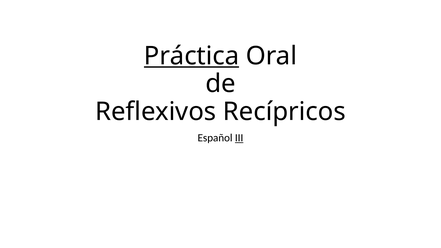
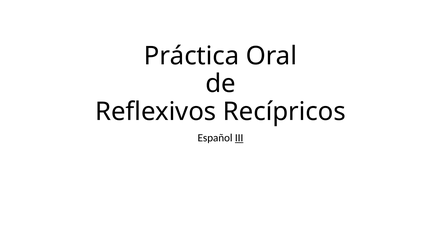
Práctica underline: present -> none (192, 56)
